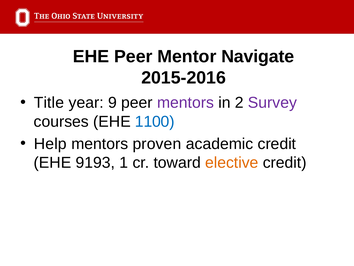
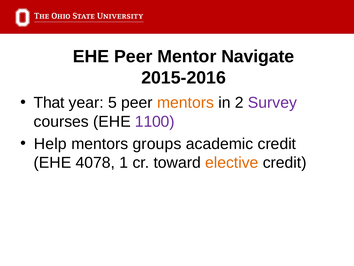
Title: Title -> That (49, 103)
9: 9 -> 5 (112, 103)
mentors colour: purple -> orange (185, 103)
1100 colour: blue -> purple (155, 121)
proven: proven -> groups (157, 144)
9193: 9193 -> 4078 (95, 162)
